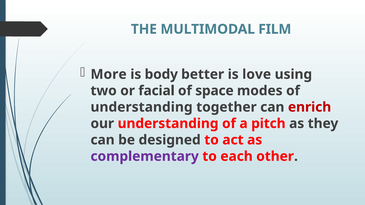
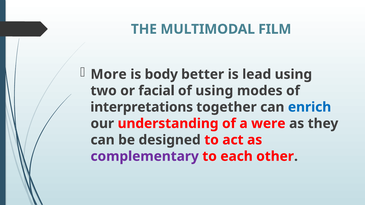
love: love -> lead (257, 74)
of space: space -> using (214, 91)
understanding: understanding -> interpretations (142, 107)
enrich colour: red -> blue (310, 107)
pitch: pitch -> were (268, 124)
